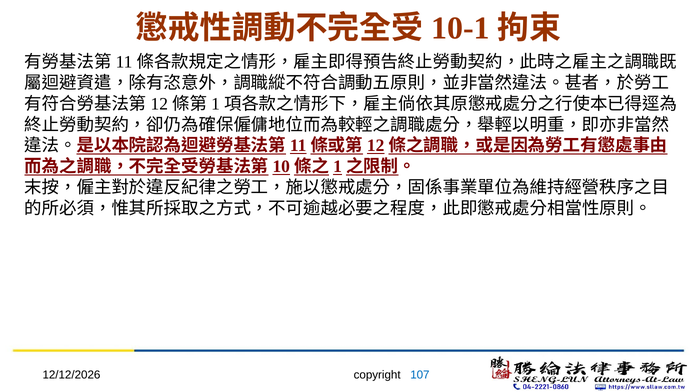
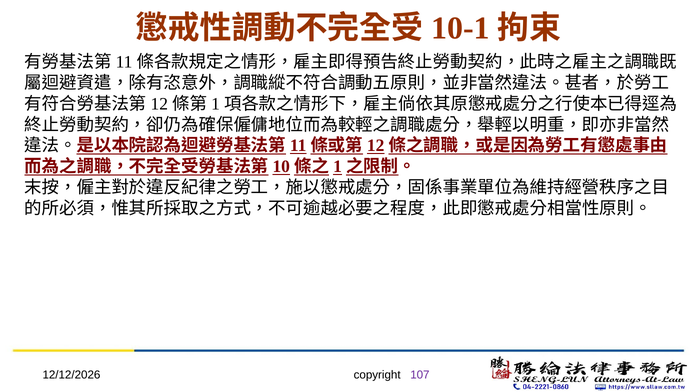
107 colour: blue -> purple (420, 375)
